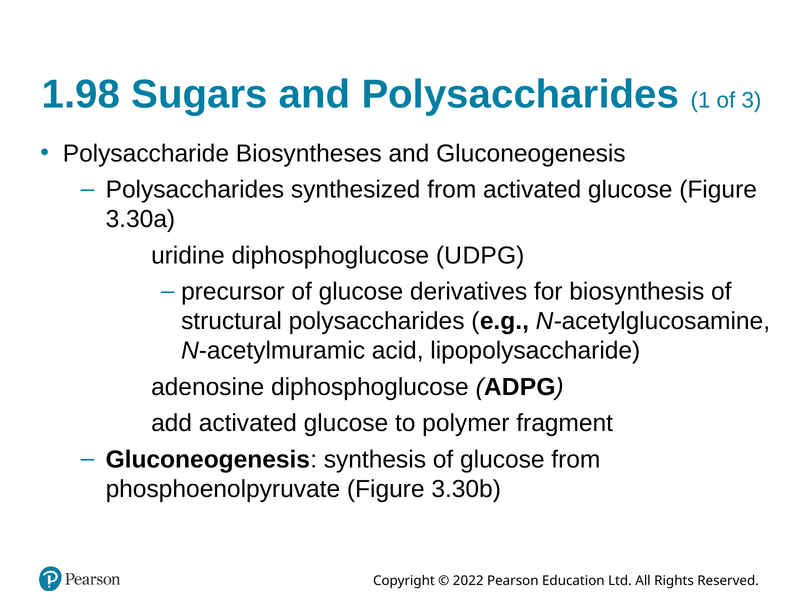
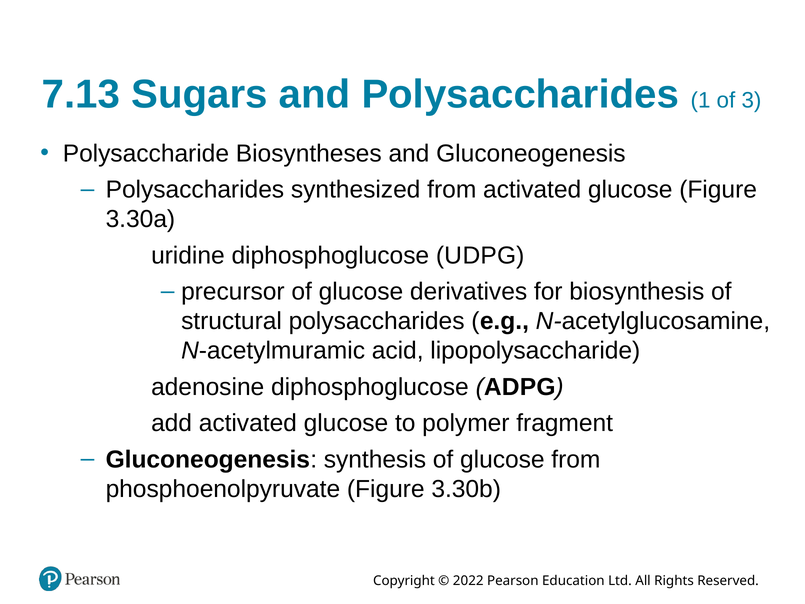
1.98: 1.98 -> 7.13 (81, 94)
